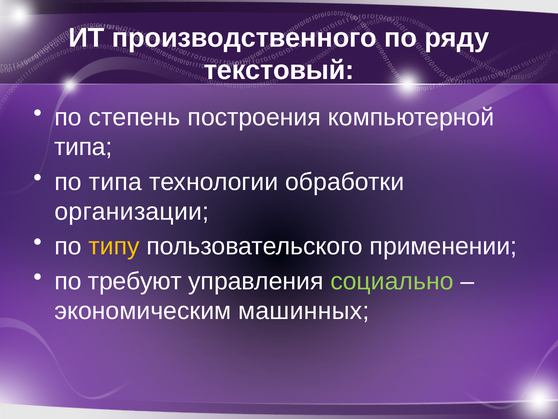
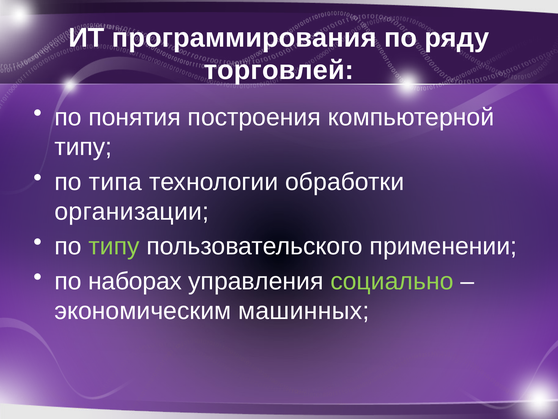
производственного: производственного -> программирования (244, 38)
текстовый: текстовый -> торговлей (279, 70)
степень: степень -> понятия (135, 117)
типа: типа -> типу (83, 147)
типу colour: yellow -> light green (114, 246)
требуют: требуют -> наборах (135, 281)
